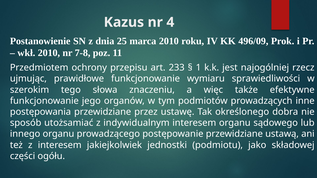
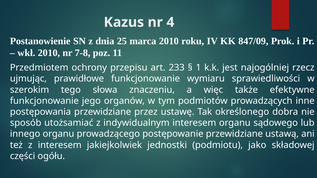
496/09: 496/09 -> 847/09 (253, 41)
